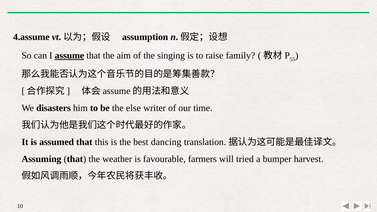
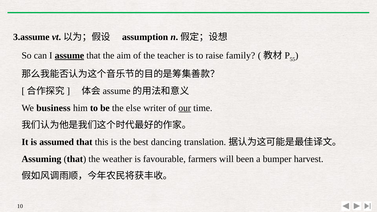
4.assume: 4.assume -> 3.assume (31, 37)
singing: singing -> teacher (171, 56)
disasters: disasters -> business (53, 108)
our underline: none -> present (185, 108)
tried: tried -> been (245, 159)
